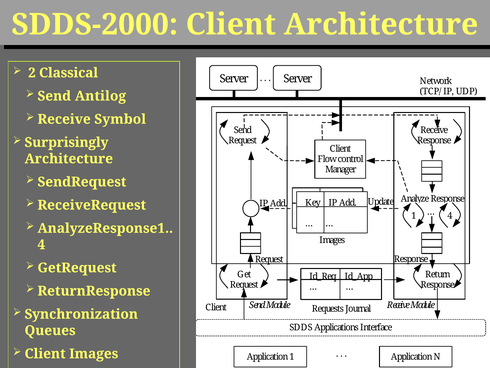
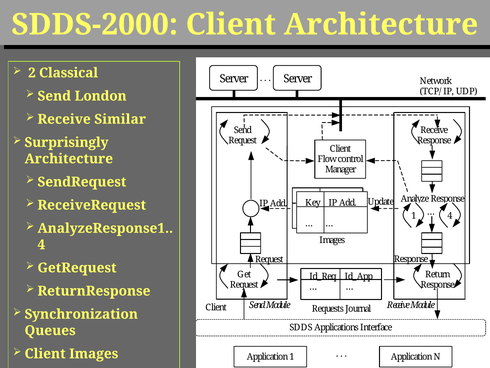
Antilog: Antilog -> London (101, 96)
Symbol: Symbol -> Similar (120, 119)
